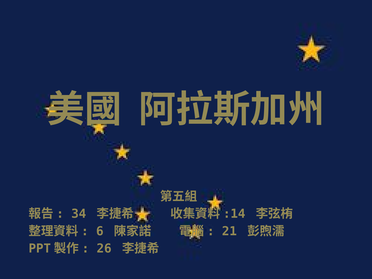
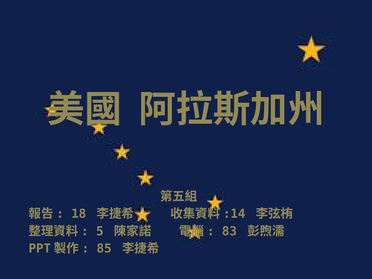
34: 34 -> 18 (79, 214)
6: 6 -> 5 (100, 231)
21: 21 -> 83 (229, 231)
26: 26 -> 85 (104, 249)
